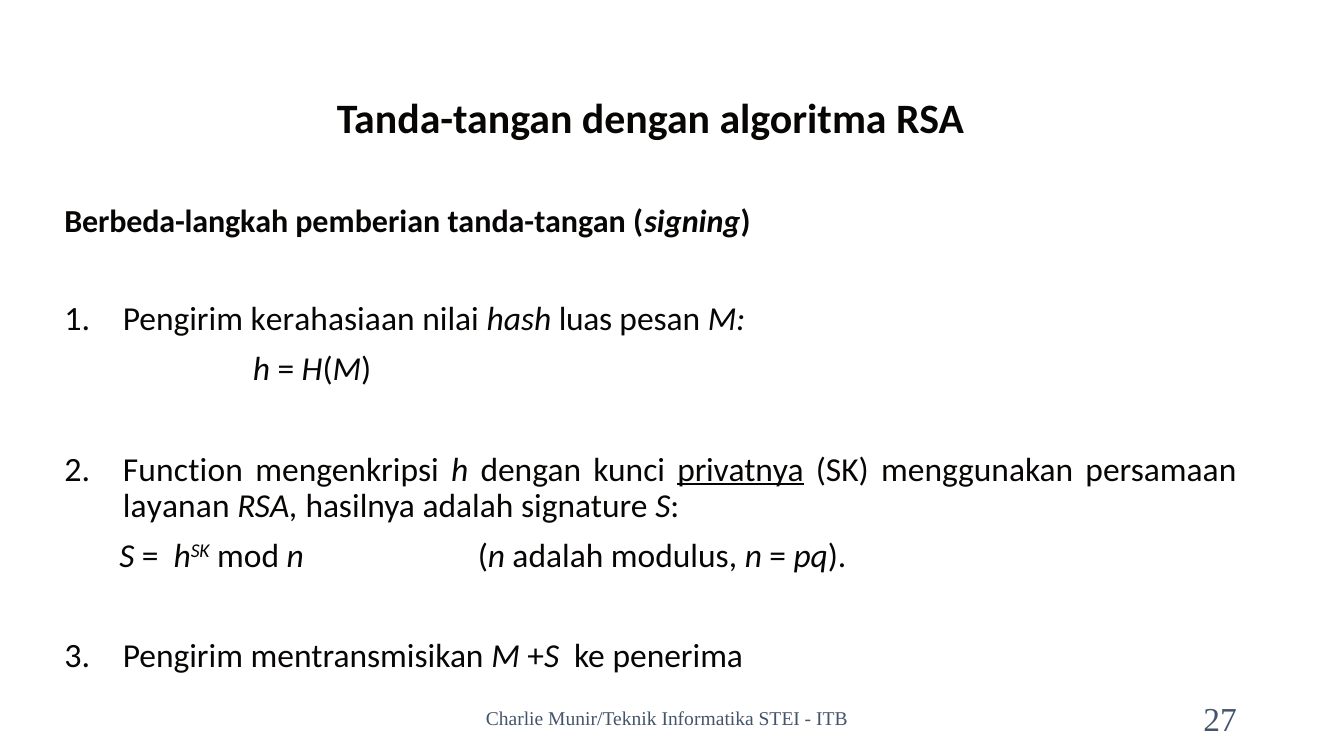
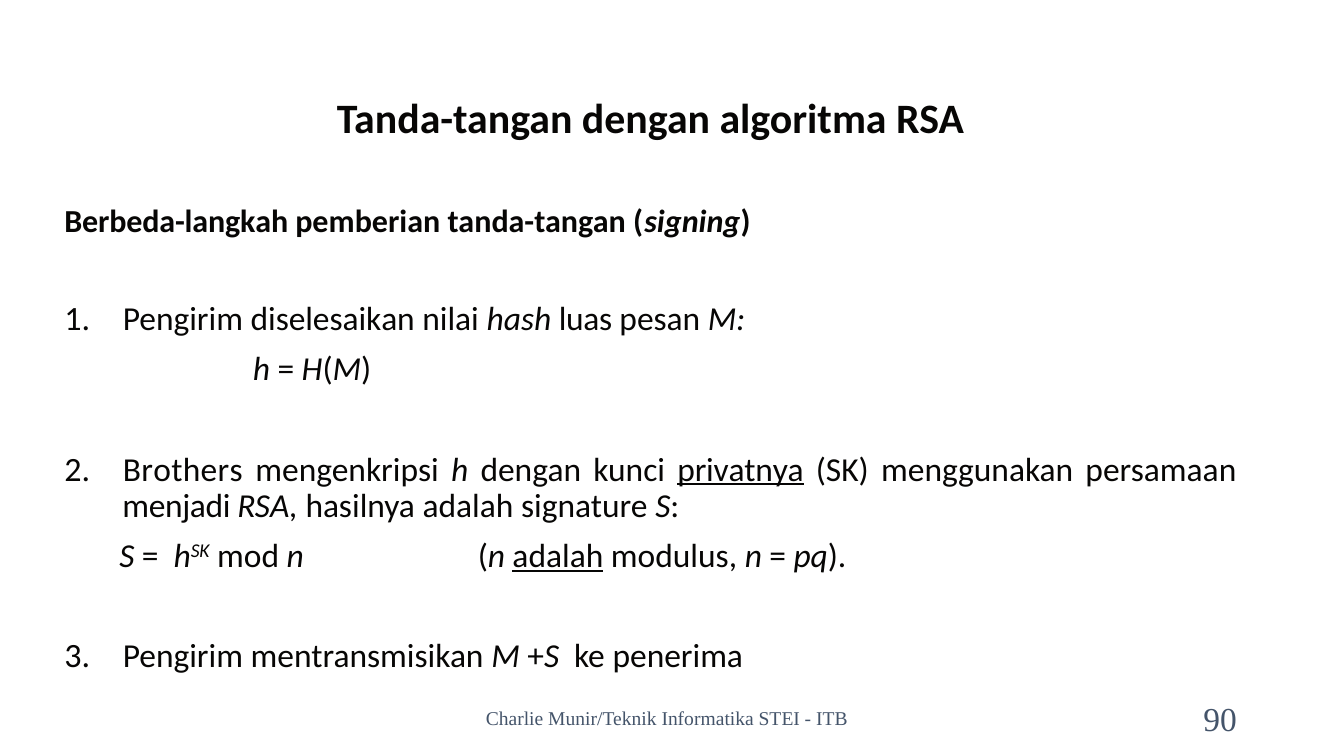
kerahasiaan: kerahasiaan -> diselesaikan (333, 320)
Function: Function -> Brothers (183, 470)
layanan: layanan -> menjadi (176, 506)
adalah underline: none -> present (558, 556)
27: 27 -> 90 (1220, 720)
